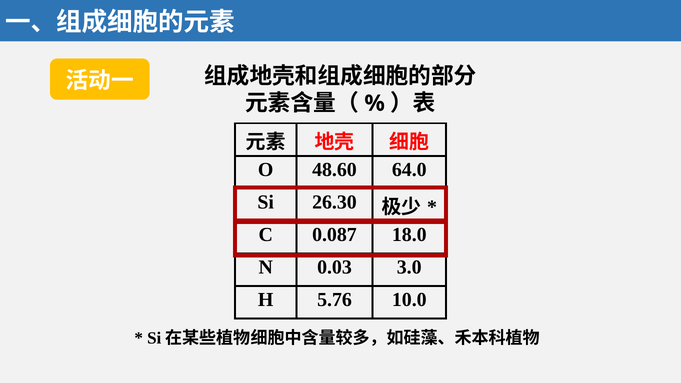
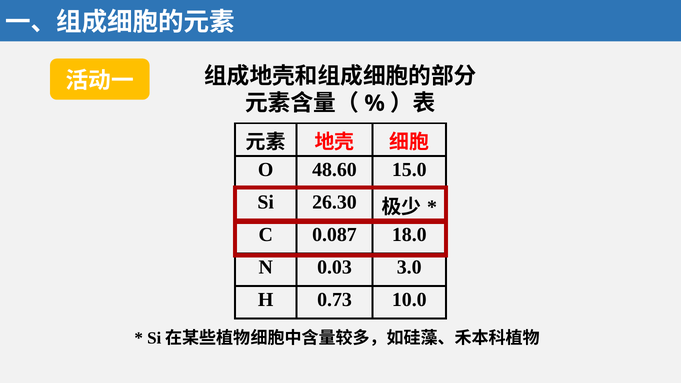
64.0: 64.0 -> 15.0 (409, 170)
5.76: 5.76 -> 0.73 (334, 300)
